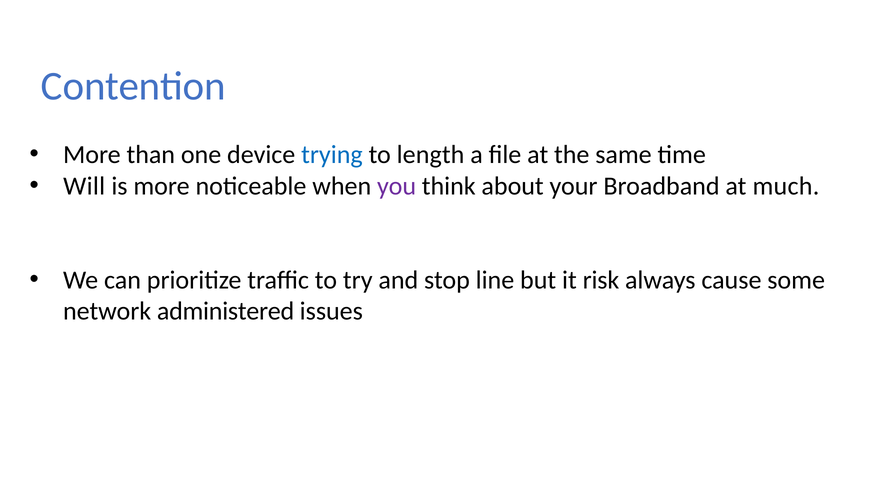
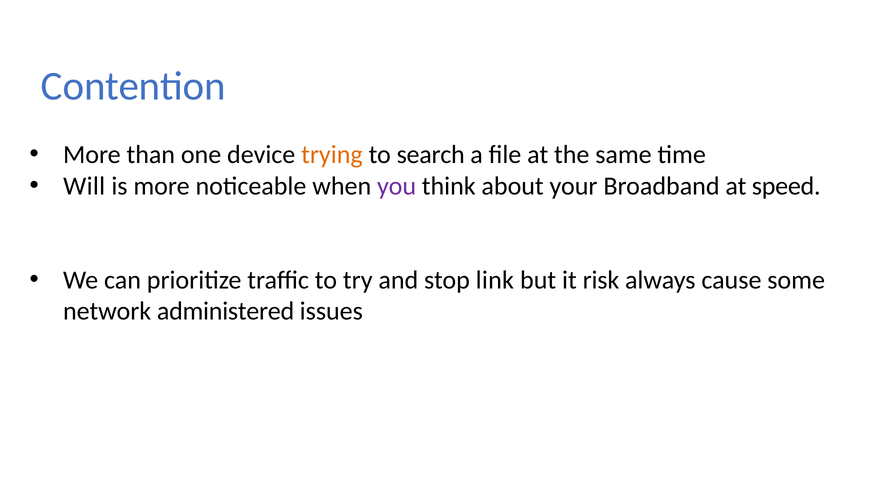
trying colour: blue -> orange (332, 155)
length: length -> search (431, 155)
much: much -> speed (786, 186)
line: line -> link (495, 280)
